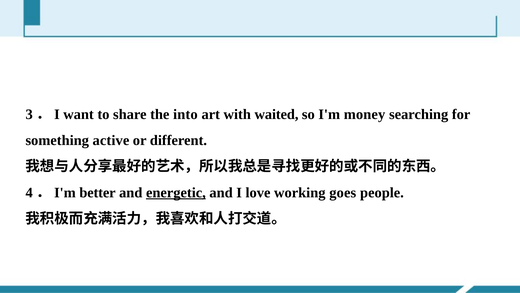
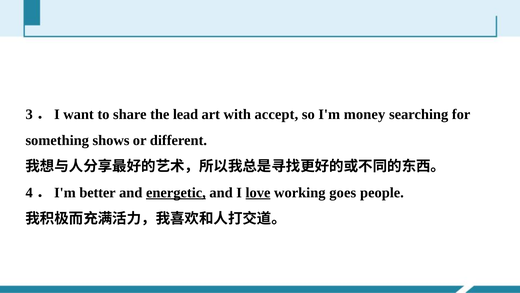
into: into -> lead (186, 114)
waited: waited -> accept (276, 114)
active: active -> shows (111, 140)
love underline: none -> present (258, 192)
